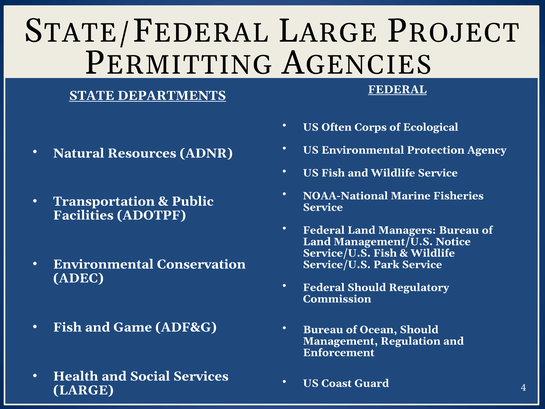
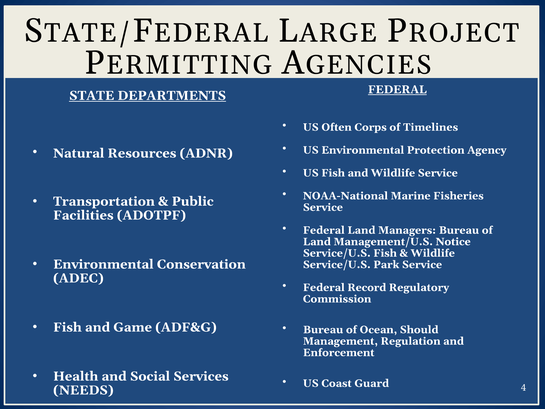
Ecological: Ecological -> Timelines (431, 127)
Federal Should: Should -> Record (367, 287)
LARGE: LARGE -> NEEDS (83, 390)
